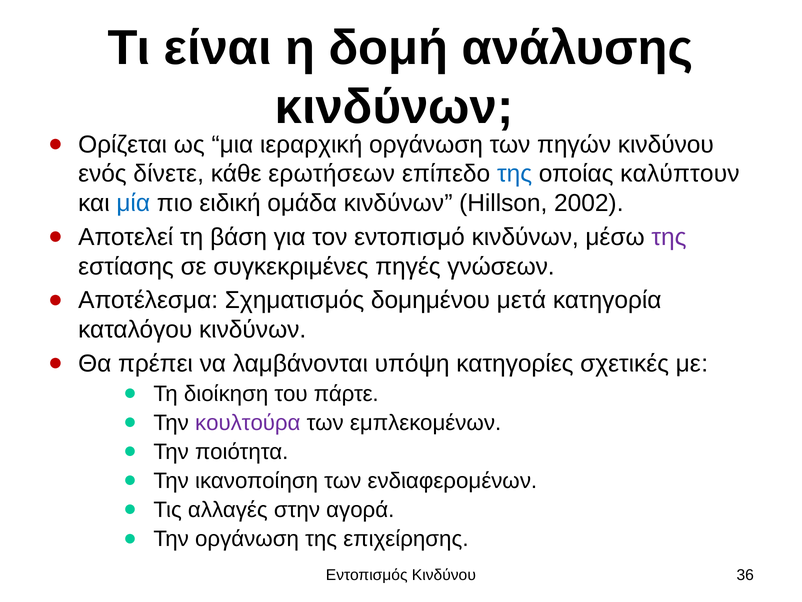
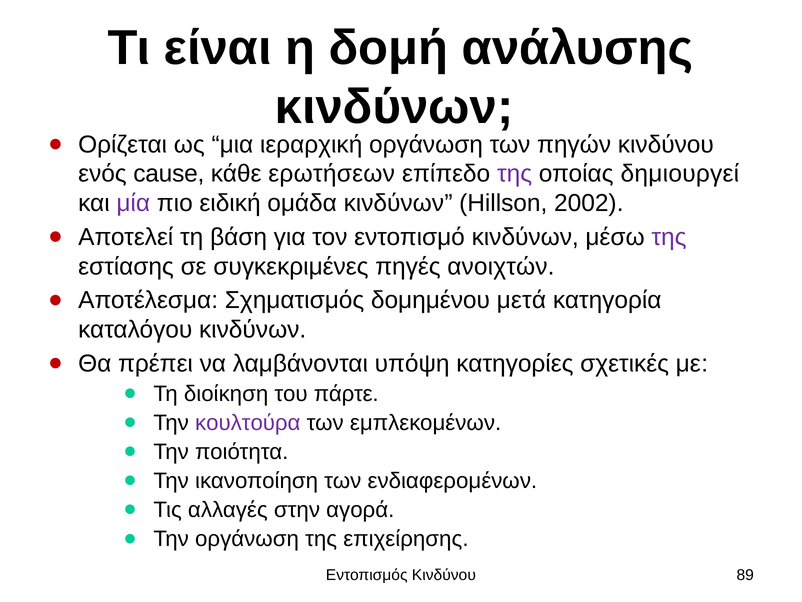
δίνετε: δίνετε -> cause (169, 174)
της colour: blue -> purple (515, 174)
καλύπτουν: καλύπτουν -> δημιουργεί (680, 174)
μία colour: blue -> purple (133, 203)
γνώσεων: γνώσεων -> ανοιχτών (501, 266)
36: 36 -> 89 (745, 575)
